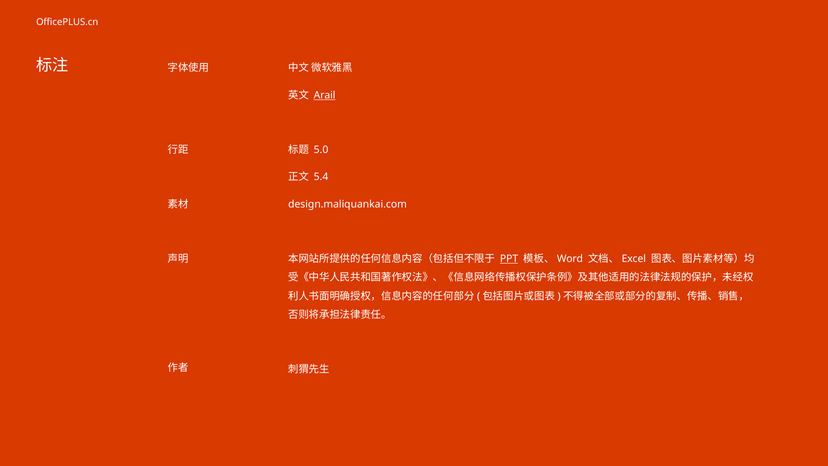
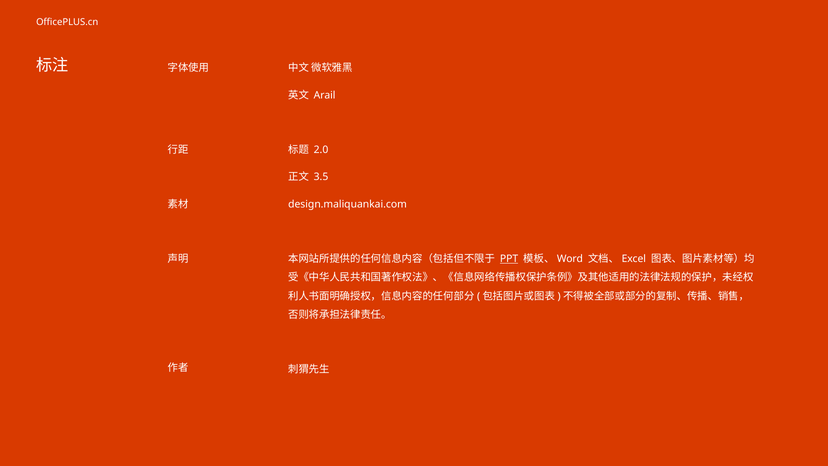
Arail underline: present -> none (325, 95)
5.0: 5.0 -> 2.0 (321, 150)
5.4: 5.4 -> 3.5 (321, 177)
